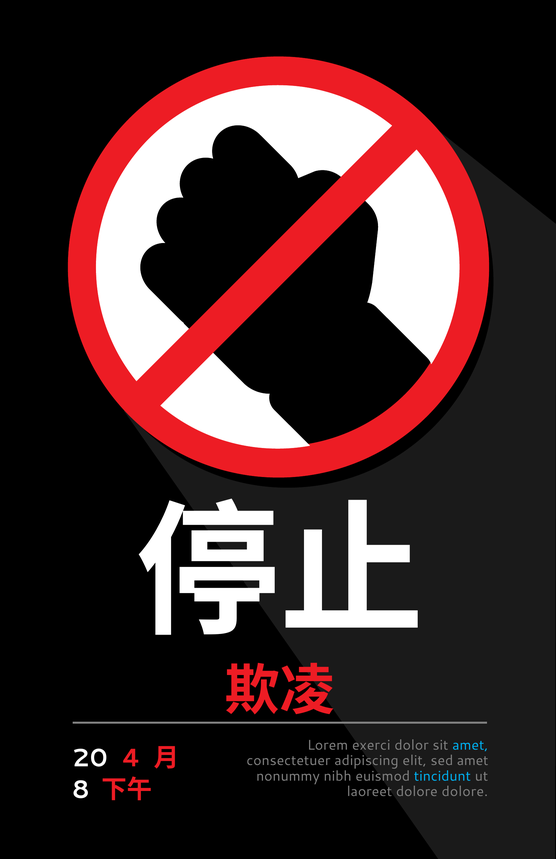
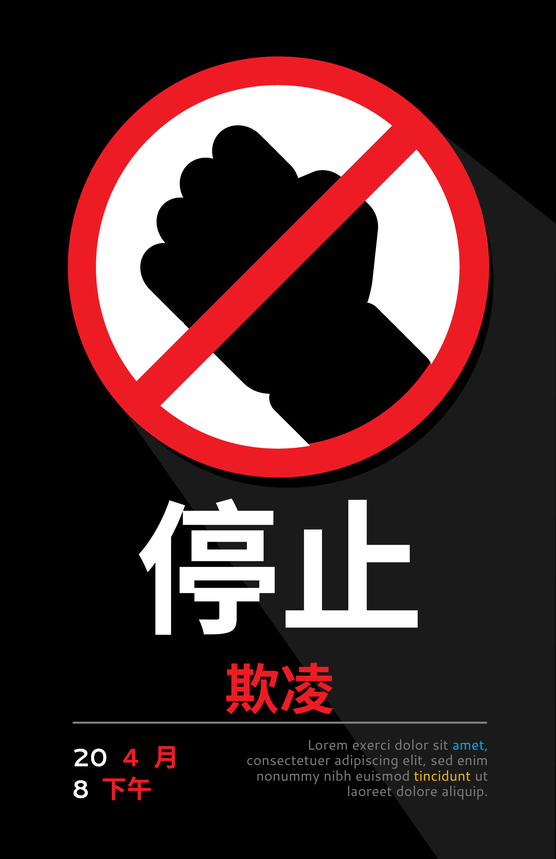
sed amet: amet -> enim (473, 761)
tincidunt colour: light blue -> yellow (442, 776)
dolore dolore: dolore -> aliquip (465, 792)
